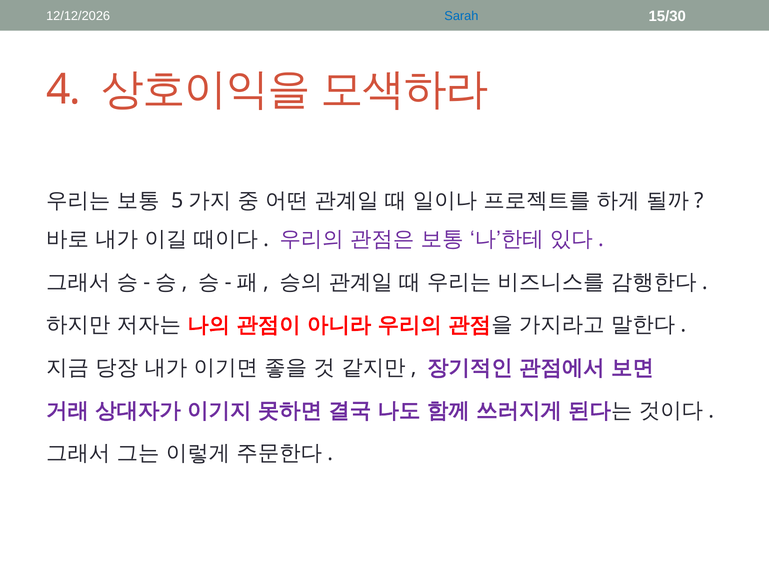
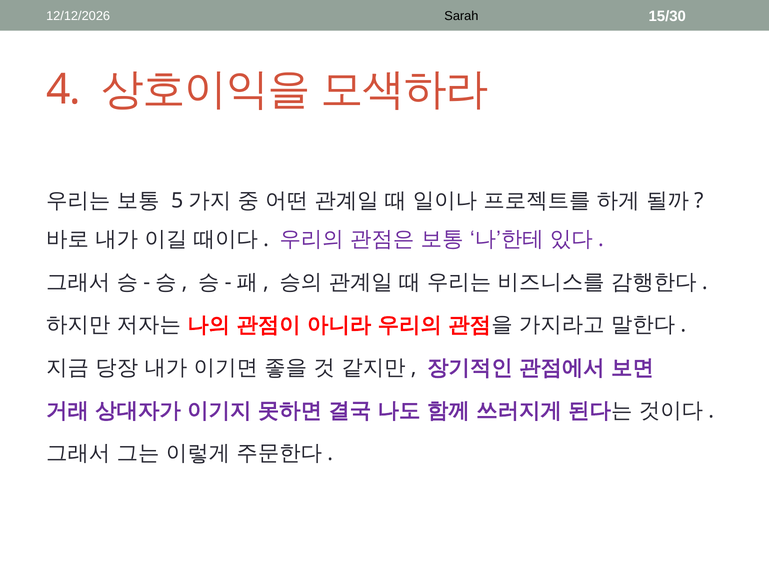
Sarah colour: blue -> black (461, 16)
